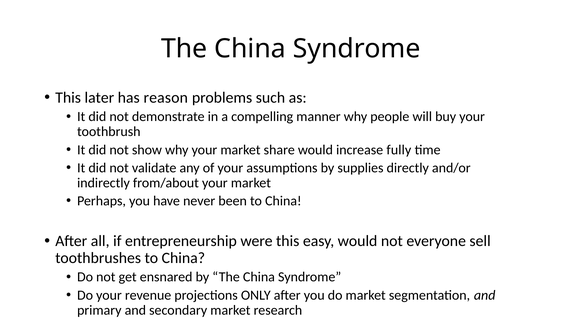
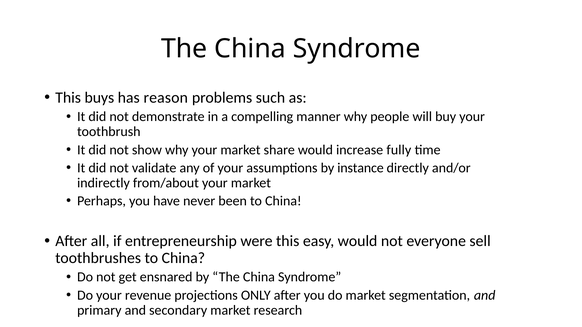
later: later -> buys (99, 98)
supplies: supplies -> instance (361, 168)
